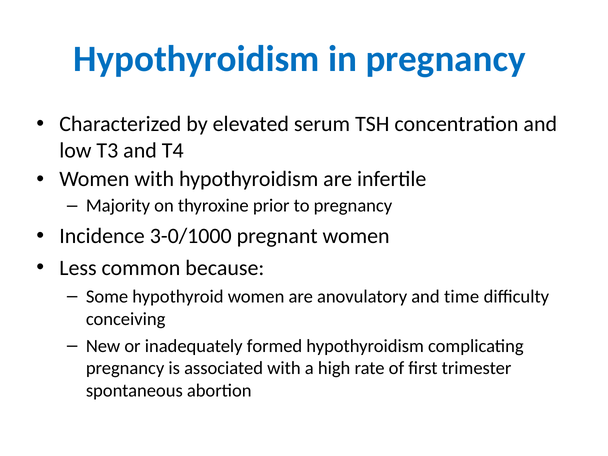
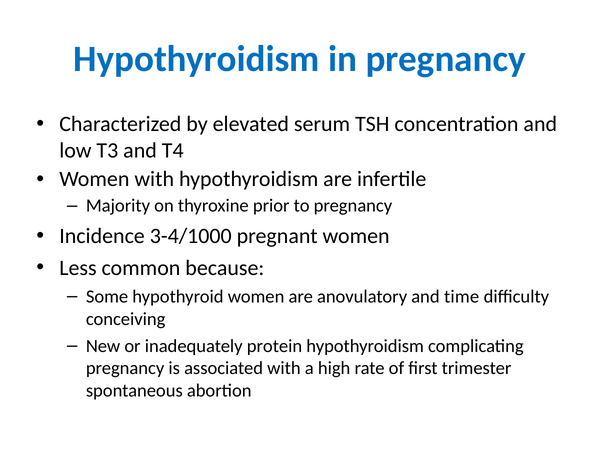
3-0/1000: 3-0/1000 -> 3-4/1000 (191, 236)
formed: formed -> protein (274, 346)
